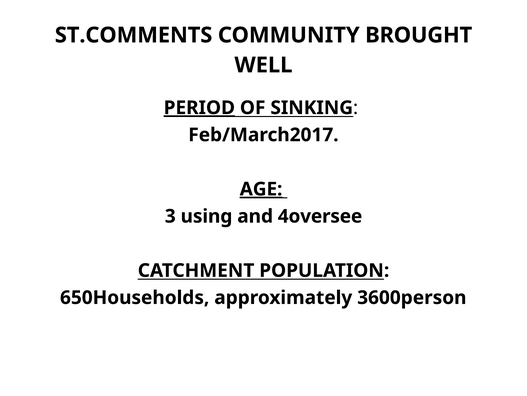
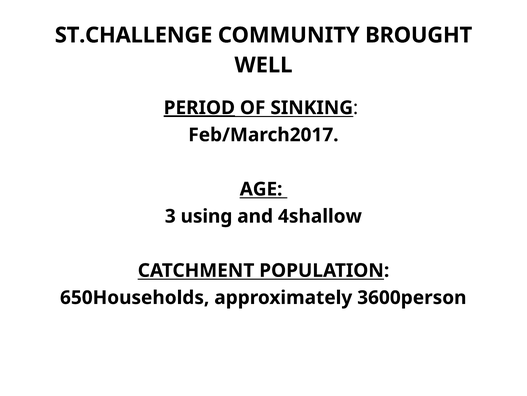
ST.COMMENTS: ST.COMMENTS -> ST.CHALLENGE (134, 35)
AGE underline: present -> none (261, 189)
4oversee: 4oversee -> 4shallow (320, 216)
